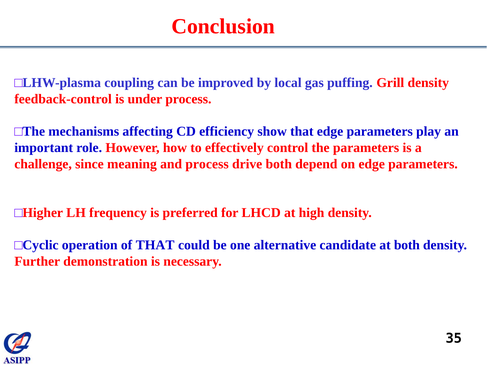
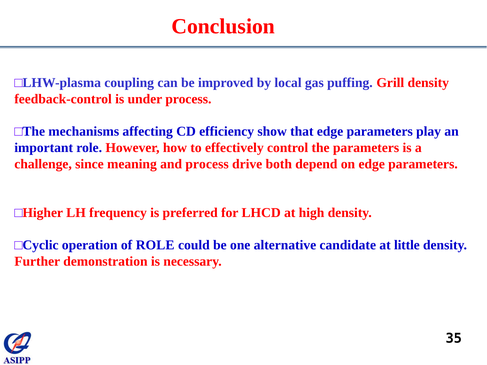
of THAT: THAT -> ROLE (155, 245)
at both: both -> little (407, 245)
